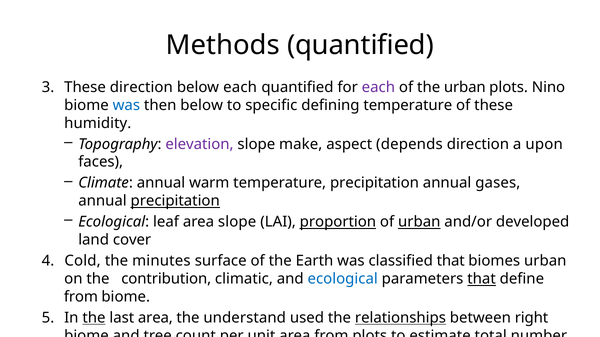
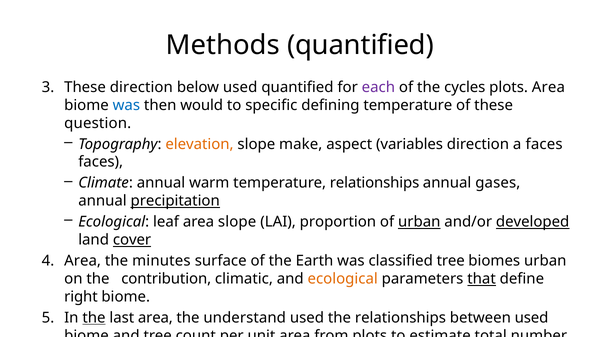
below each: each -> used (240, 87)
the urban: urban -> cycles (465, 87)
plots Nino: Nino -> Area (548, 87)
then below: below -> would (202, 105)
humidity: humidity -> question (98, 123)
elevation colour: purple -> orange (200, 144)
depends: depends -> variables (410, 144)
a upon: upon -> faces (544, 144)
temperature precipitation: precipitation -> relationships (375, 183)
proportion underline: present -> none (338, 222)
developed underline: none -> present (533, 222)
cover underline: none -> present (132, 240)
Cold: Cold -> Area (83, 261)
classified that: that -> tree (451, 261)
ecological colour: blue -> orange (343, 279)
from: from -> right (81, 297)
relationships underline: present -> none (400, 318)
between right: right -> used (532, 318)
